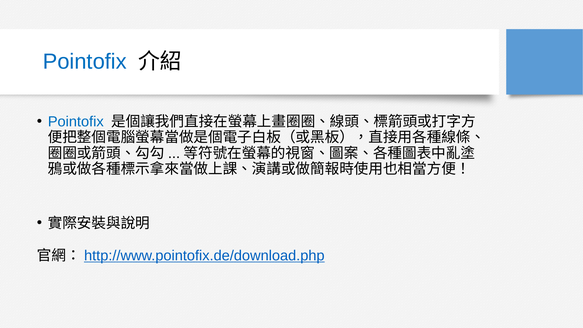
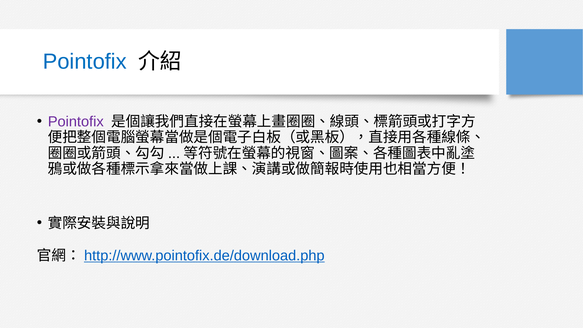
Pointofix colour: blue -> purple (76, 122)
